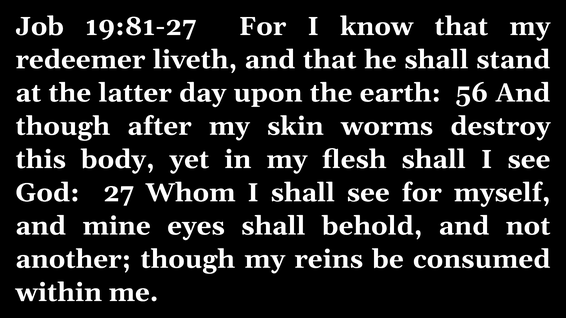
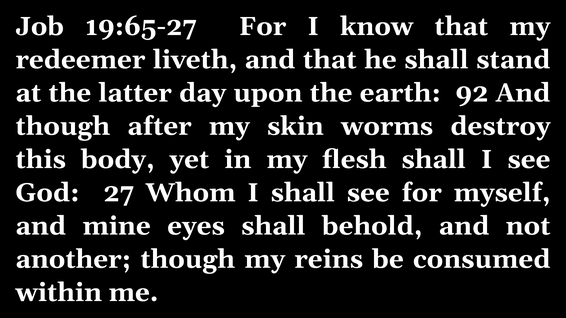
19:81-27: 19:81-27 -> 19:65-27 (141, 26)
56: 56 -> 92 (472, 93)
